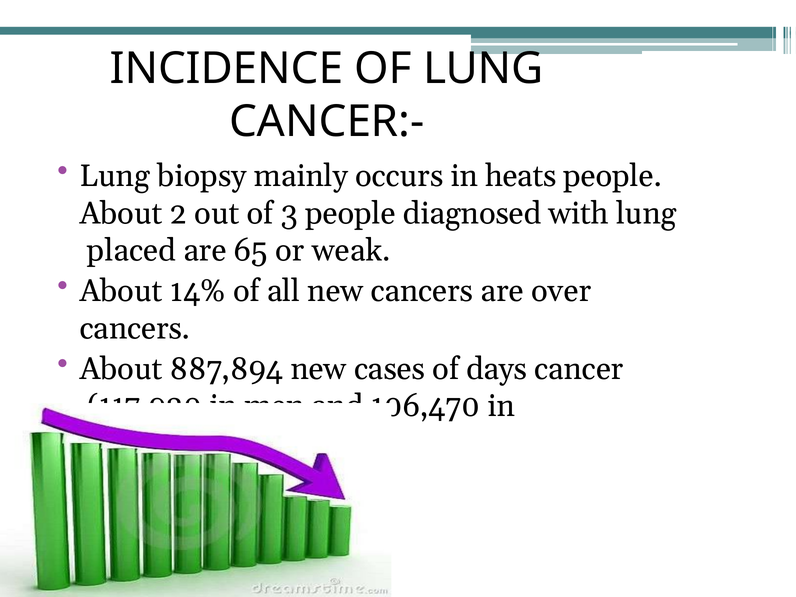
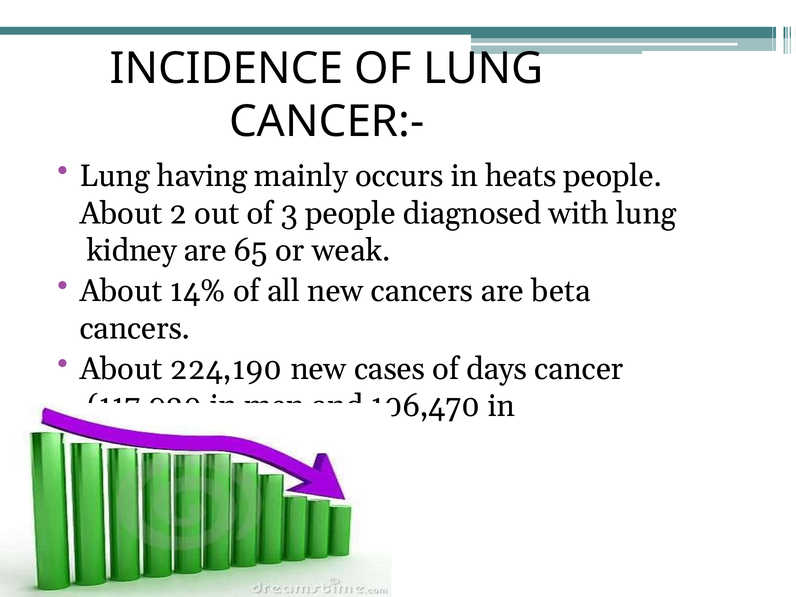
biopsy: biopsy -> having (202, 176)
placed: placed -> kidney (132, 251)
over: over -> beta (561, 291)
887,894: 887,894 -> 224,190 (226, 369)
